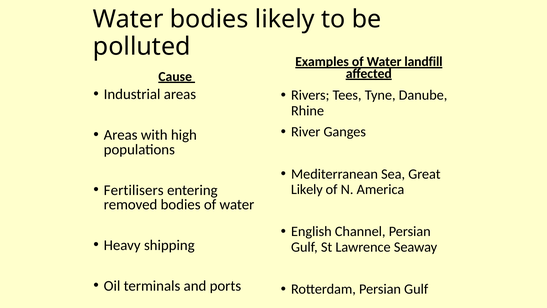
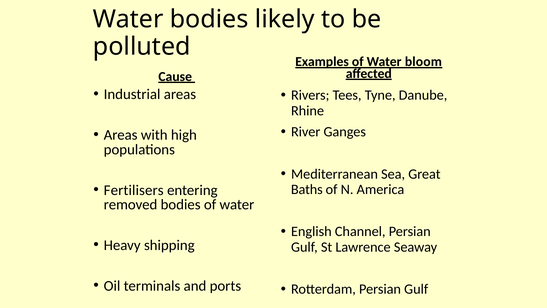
landfill: landfill -> bloom (423, 62)
Likely: Likely -> Baths (307, 189)
